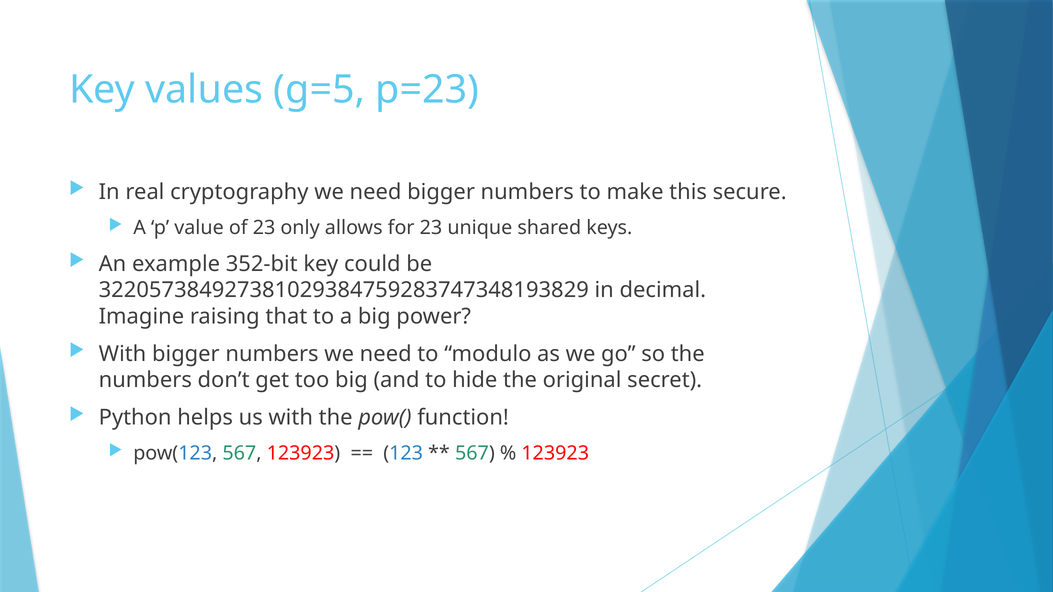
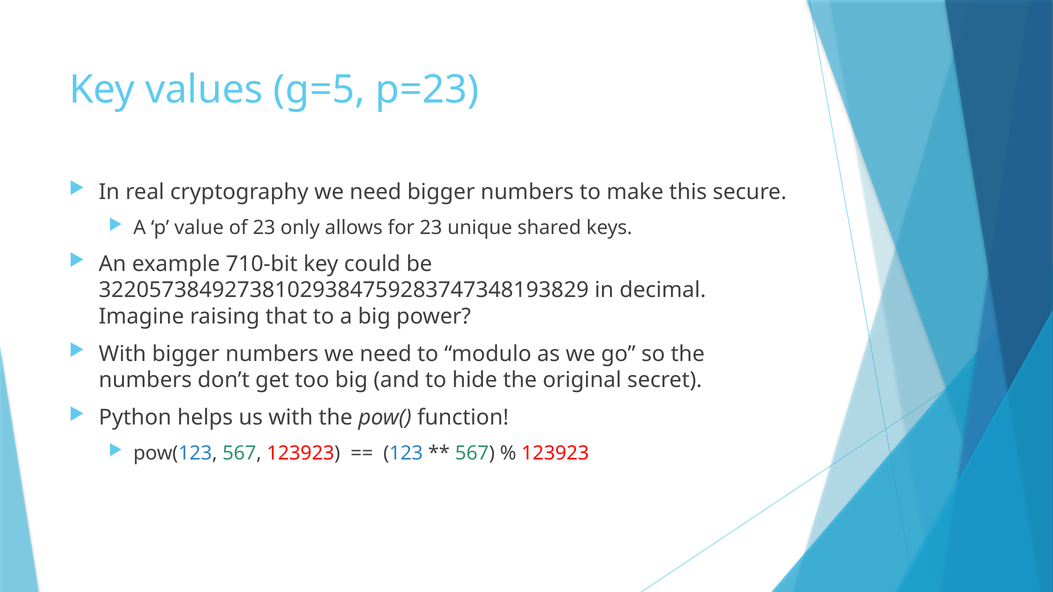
352-bit: 352-bit -> 710-bit (262, 264)
